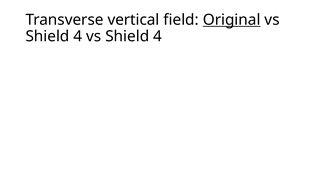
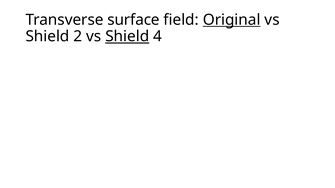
vertical: vertical -> surface (134, 20)
4: 4 -> 2 (78, 36)
Shield underline: none -> present (127, 36)
